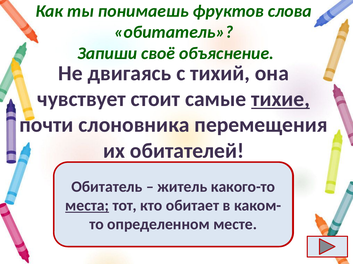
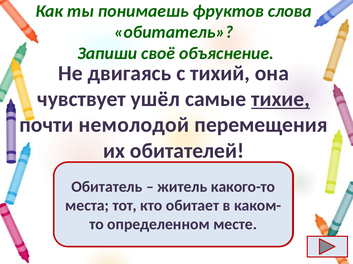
стоит: стоит -> ушёл (155, 99)
слоновника: слоновника -> немолодой (134, 125)
места underline: present -> none (87, 206)
